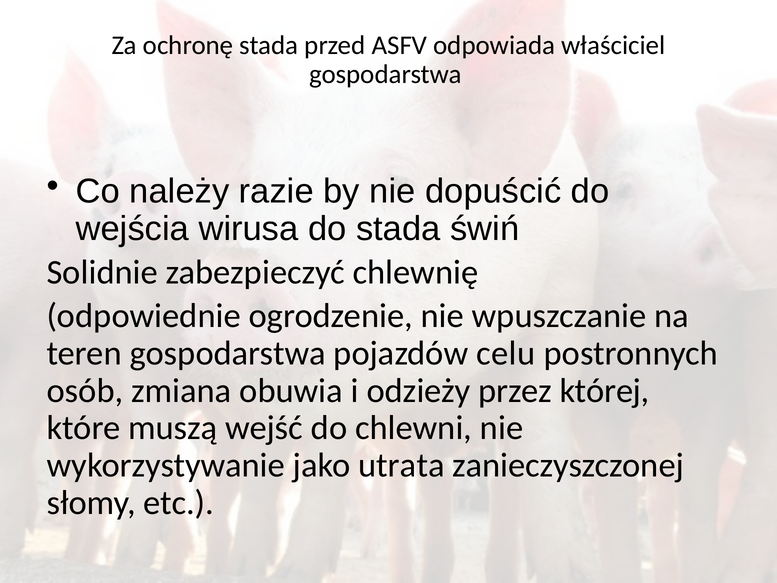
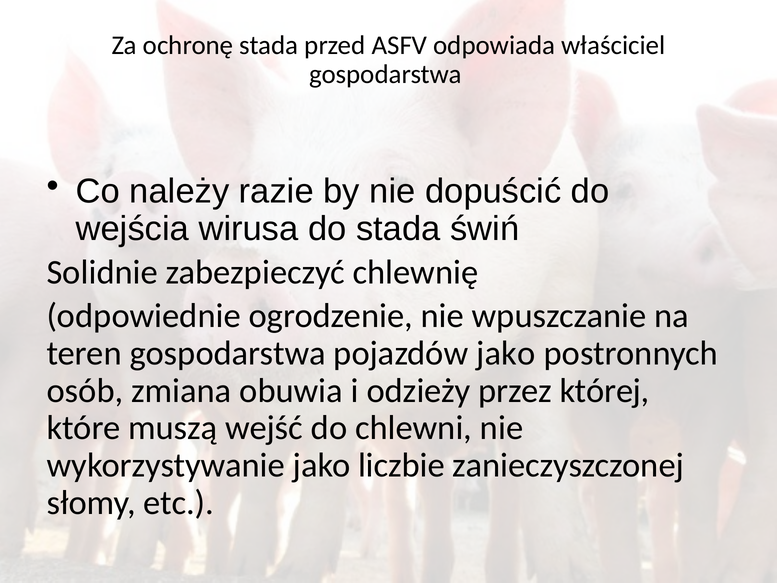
pojazdów celu: celu -> jako (506, 353)
utrata: utrata -> liczbie (401, 465)
